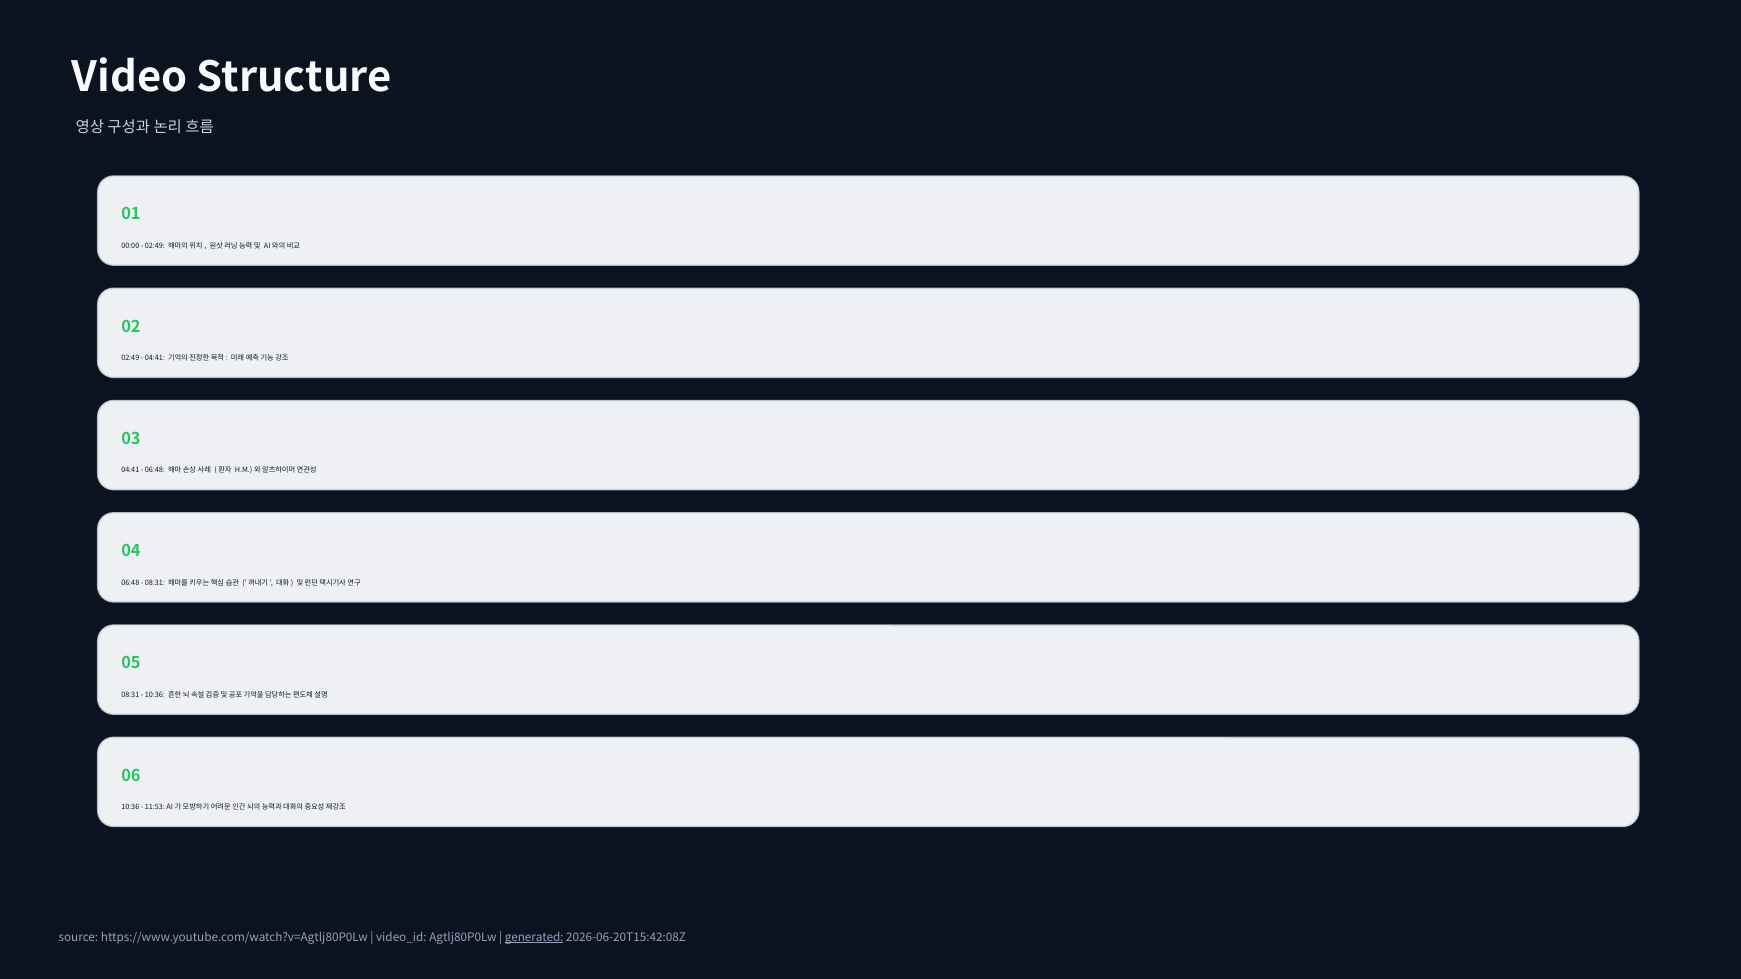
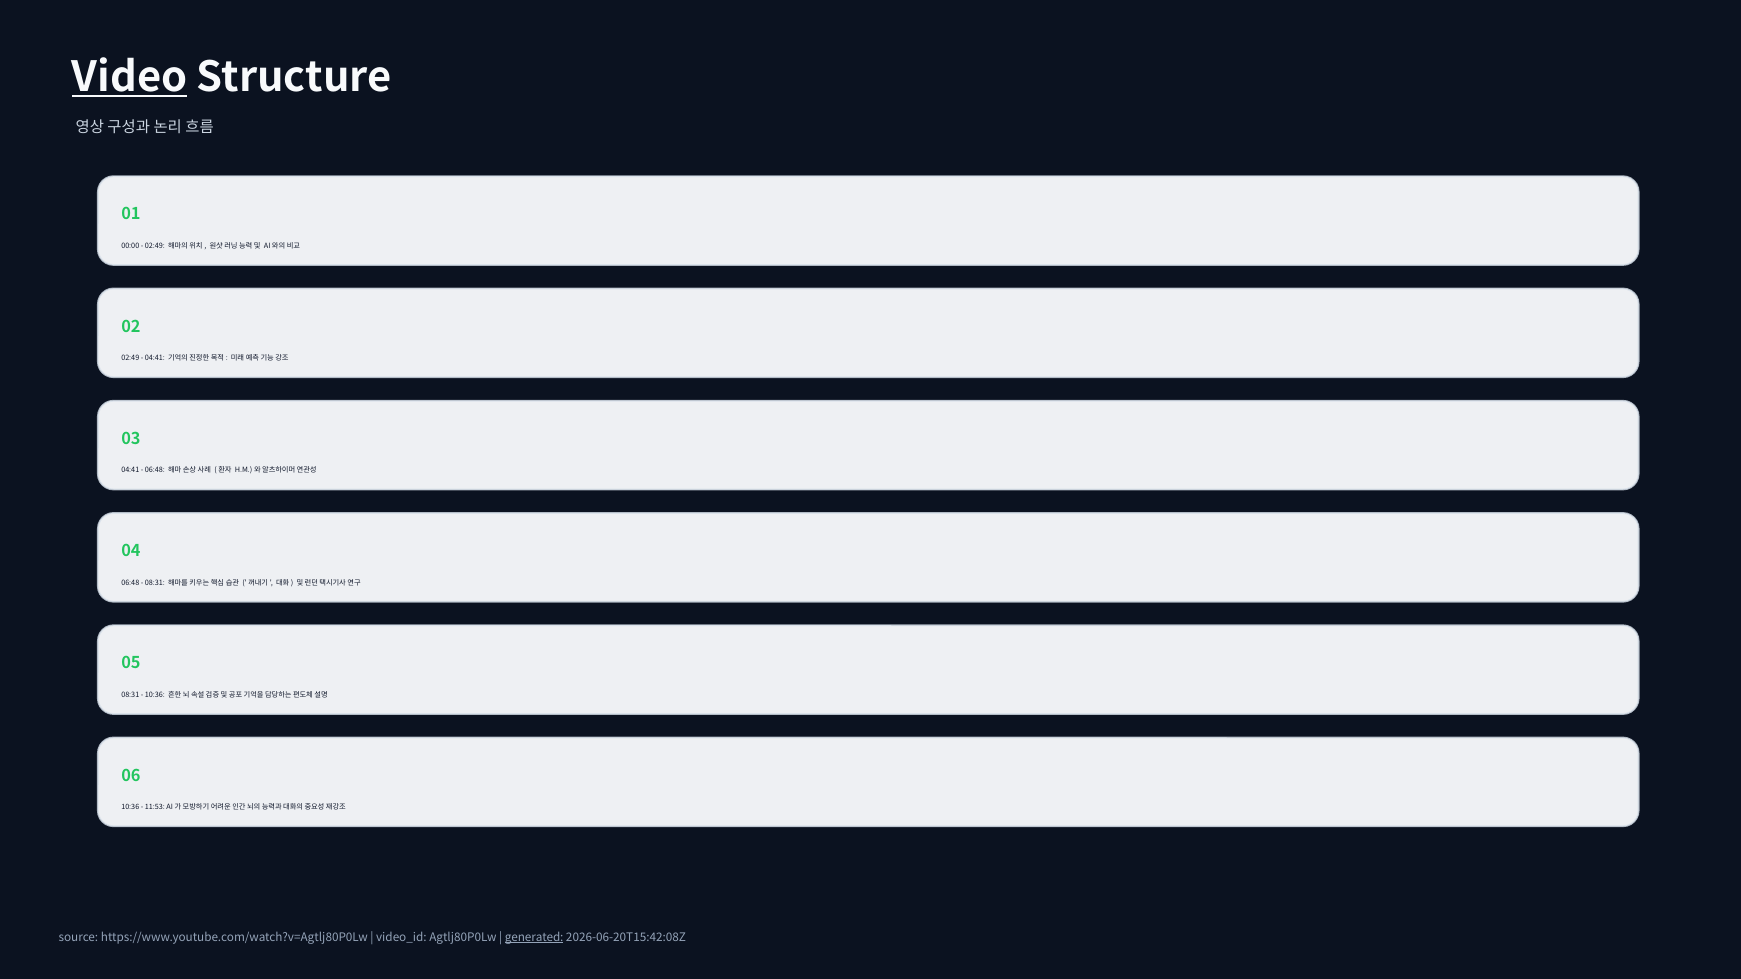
Video underline: none -> present (130, 78)
